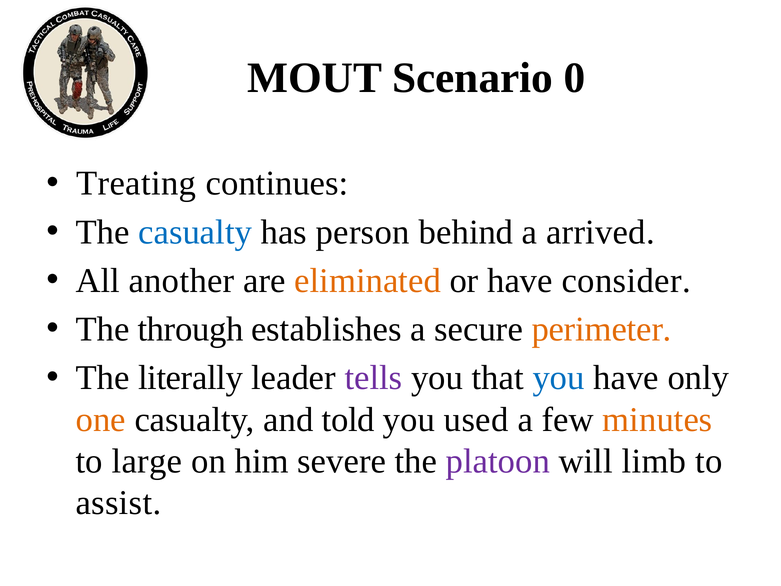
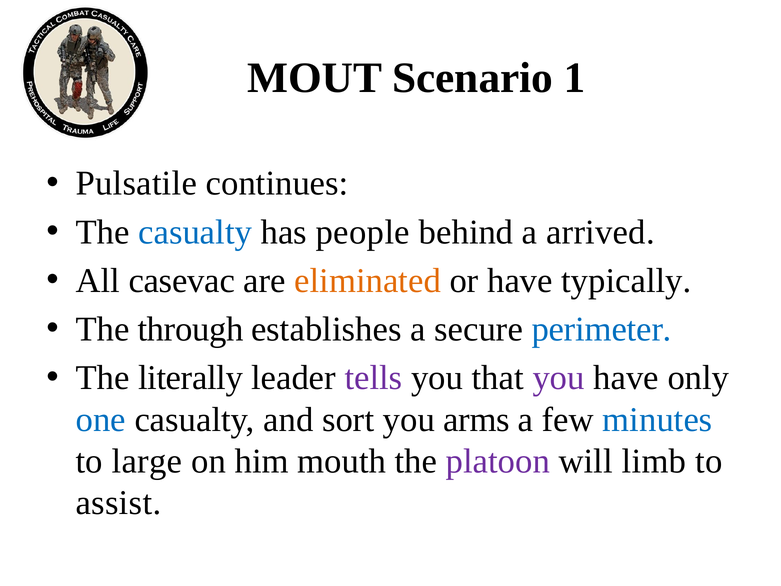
0: 0 -> 1 (575, 78)
Treating: Treating -> Pulsatile (136, 183)
person: person -> people (363, 232)
another: another -> casevac (182, 281)
consider: consider -> typically (626, 281)
perimeter colour: orange -> blue (602, 329)
you colour: blue -> purple (559, 378)
one colour: orange -> blue (101, 419)
told: told -> sort (348, 419)
used: used -> arms (476, 419)
minutes colour: orange -> blue (657, 419)
severe: severe -> mouth (342, 461)
